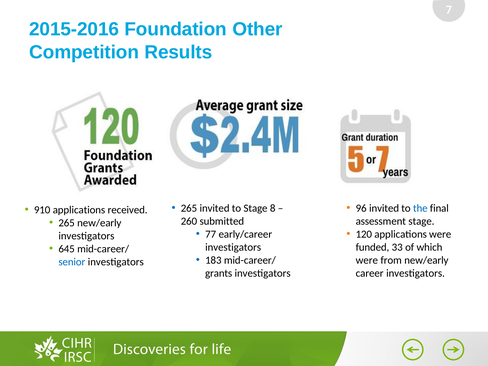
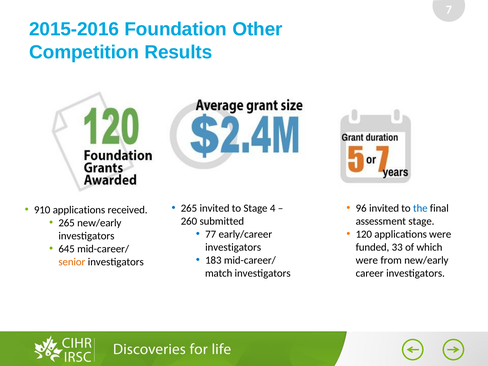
8: 8 -> 4 (273, 208)
senior colour: blue -> orange (72, 262)
grants: grants -> match (219, 273)
